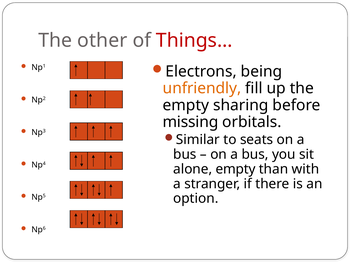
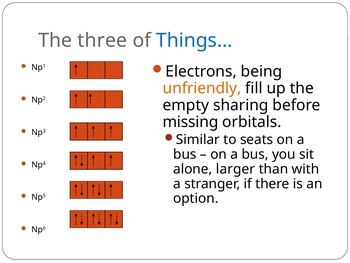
other: other -> three (102, 40)
Things… colour: red -> blue (194, 40)
alone empty: empty -> larger (235, 169)
